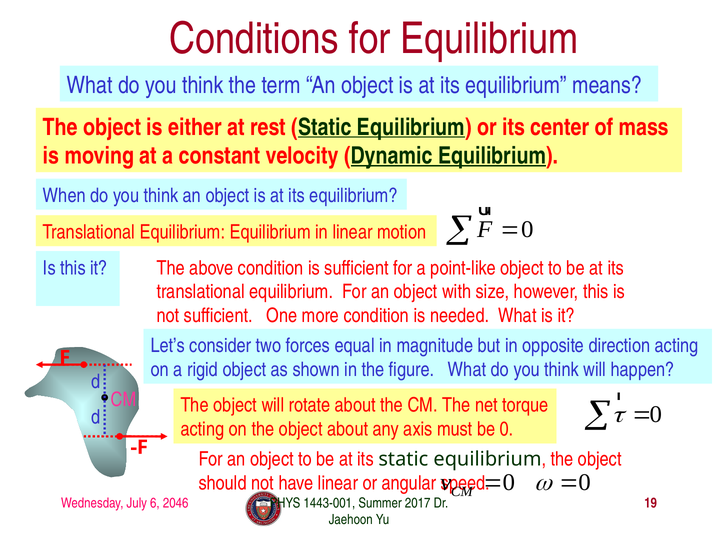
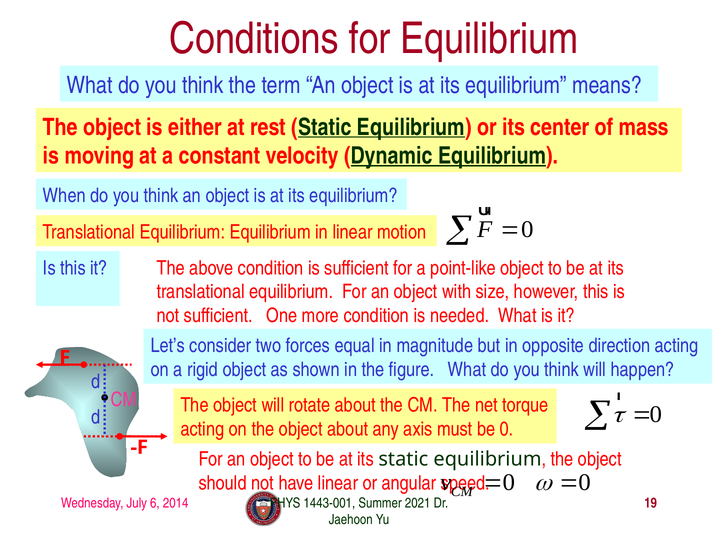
2046: 2046 -> 2014 (176, 504)
2017: 2017 -> 2021 (418, 504)
